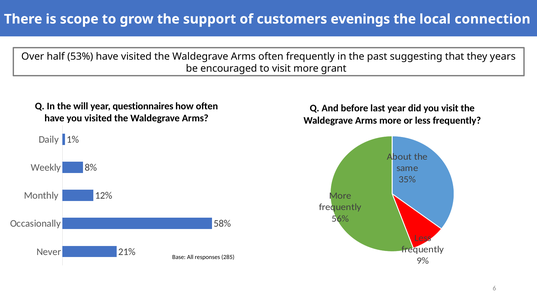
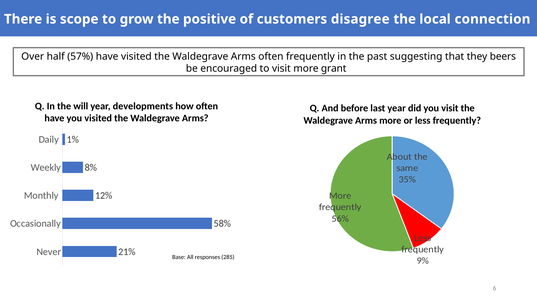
support: support -> positive (210, 19)
evenings: evenings -> disagree (360, 19)
53%: 53% -> 57% (80, 56)
years: years -> beers (503, 56)
questionnaires: questionnaires -> developments (143, 106)
